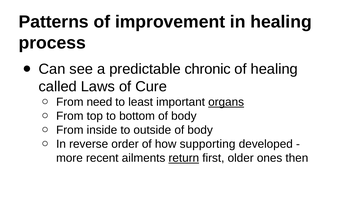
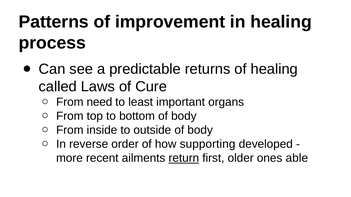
chronic: chronic -> returns (208, 69)
organs underline: present -> none (226, 102)
then: then -> able (297, 158)
